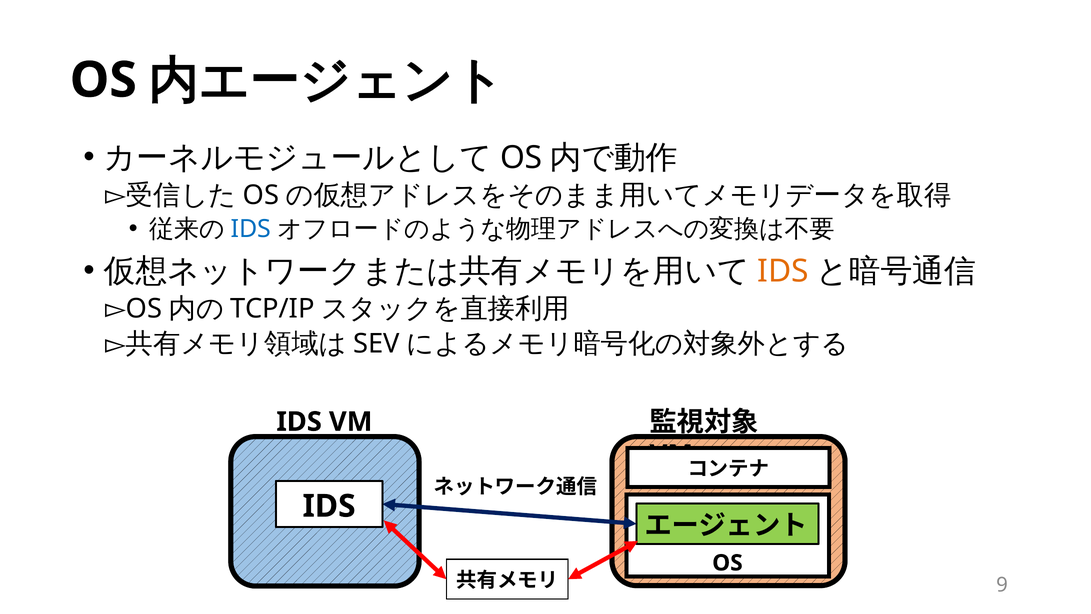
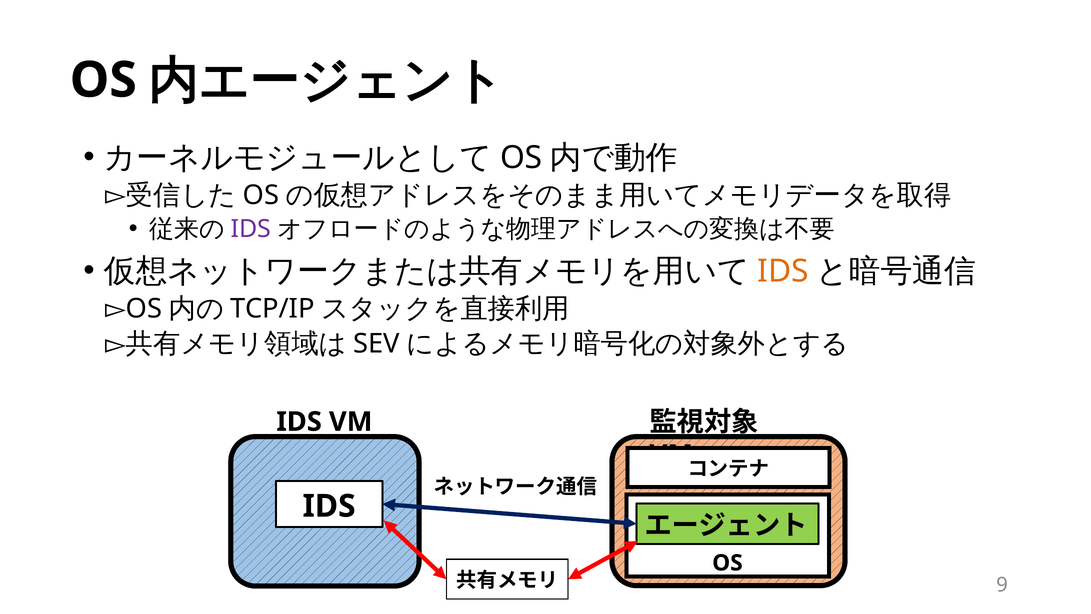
IDS colour: blue -> purple (251, 229)
